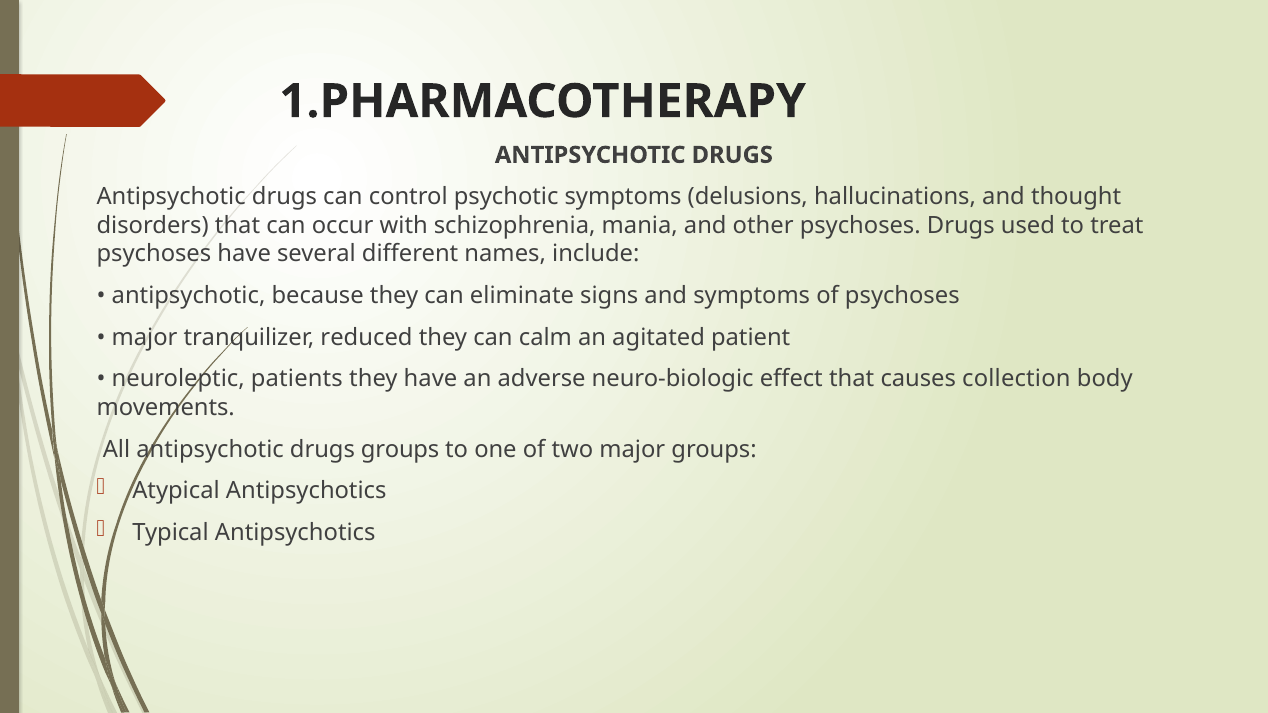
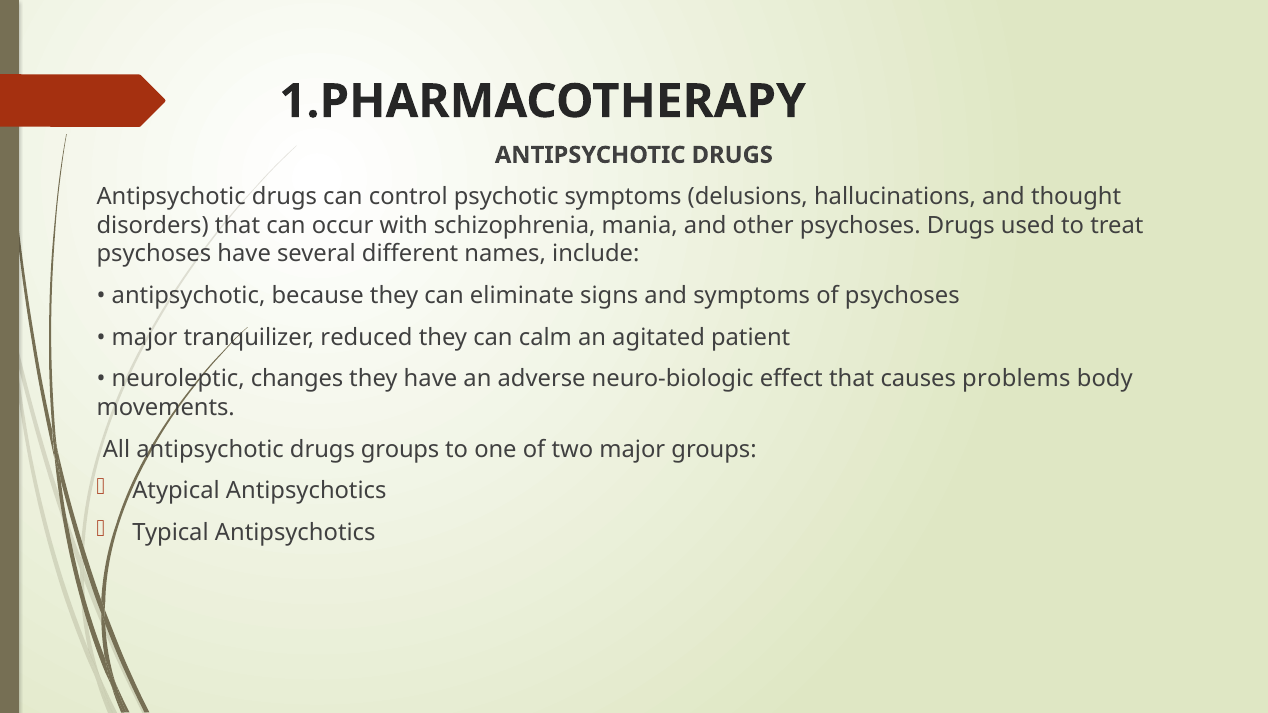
patients: patients -> changes (297, 379)
collection: collection -> problems (1016, 379)
